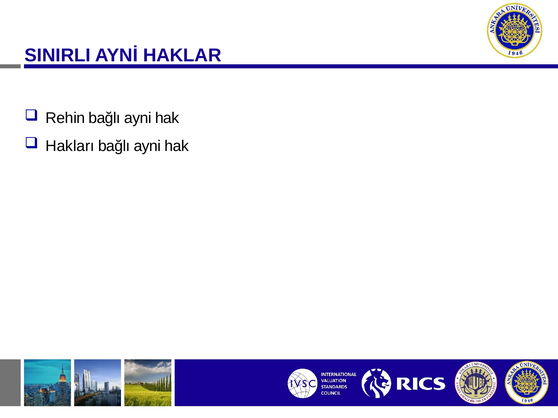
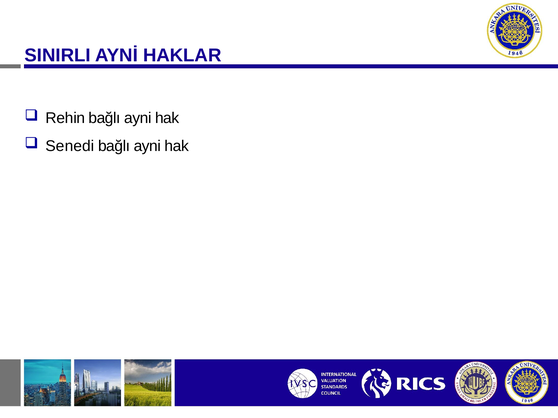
Hakları: Hakları -> Senedi (70, 146)
